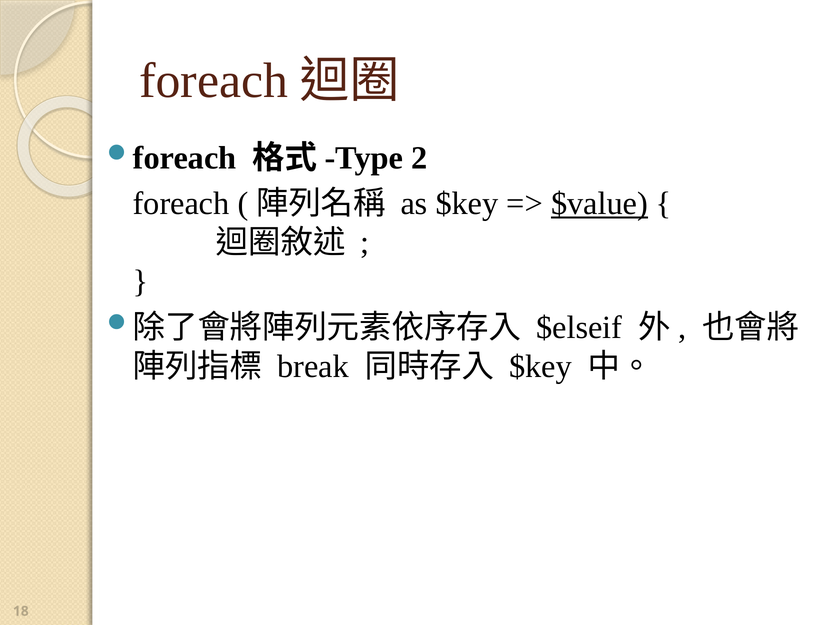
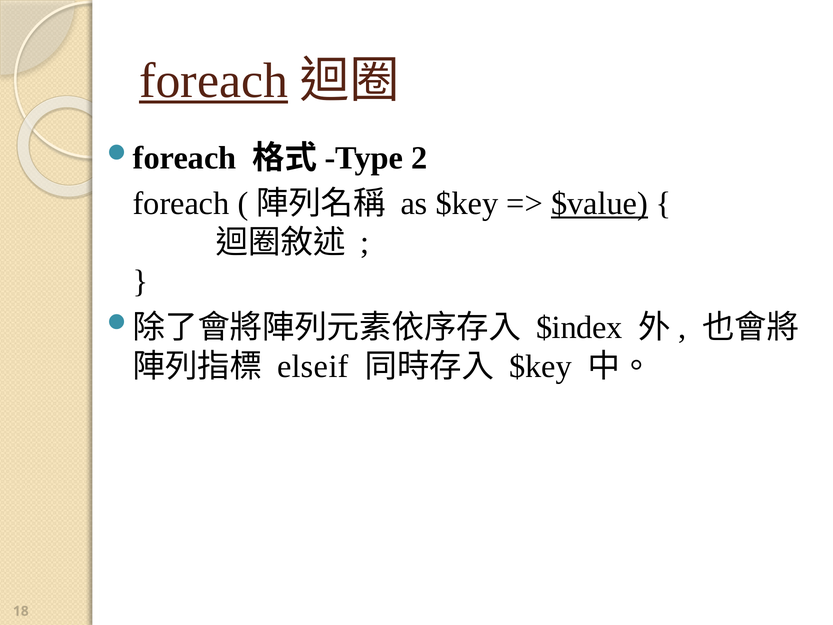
foreach underline: none -> present (214, 81)
$elseif: $elseif -> $index (579, 327)
break: break -> elseif (313, 366)
